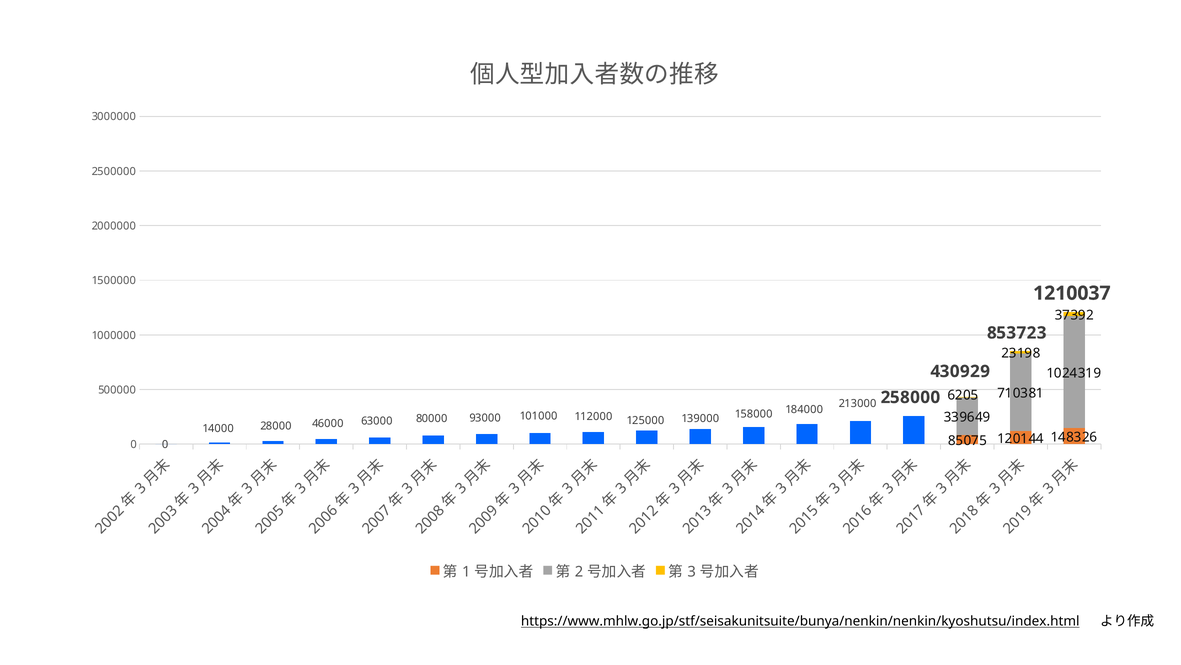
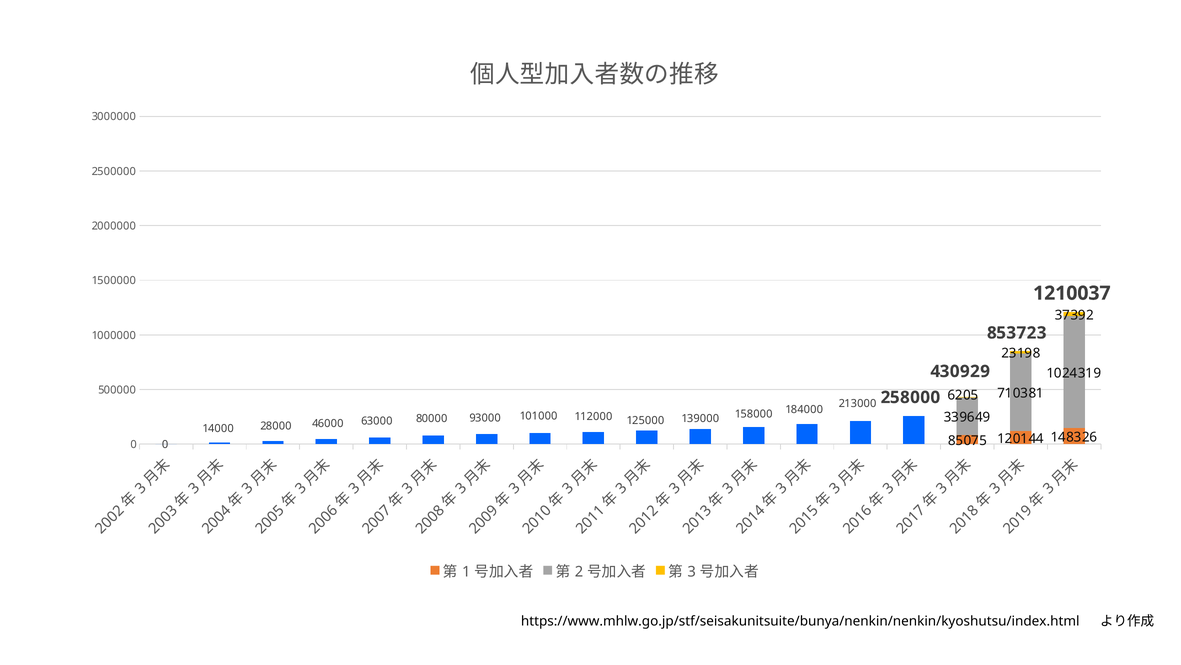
https://www.mhlw.go.jp/stf/seisakunitsuite/bunya/nenkin/nenkin/kyoshutsu/index.html underline: present -> none (800, 621)
